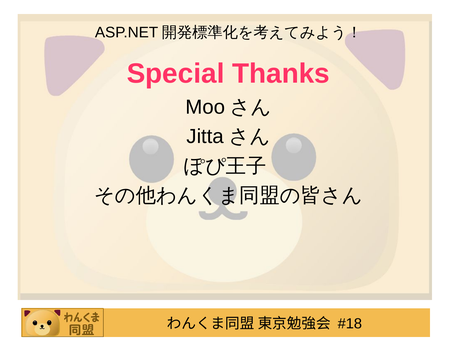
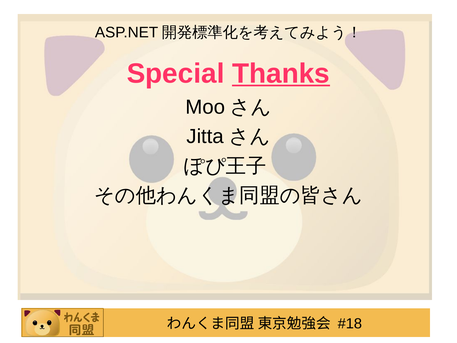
Thanks underline: none -> present (281, 74)
